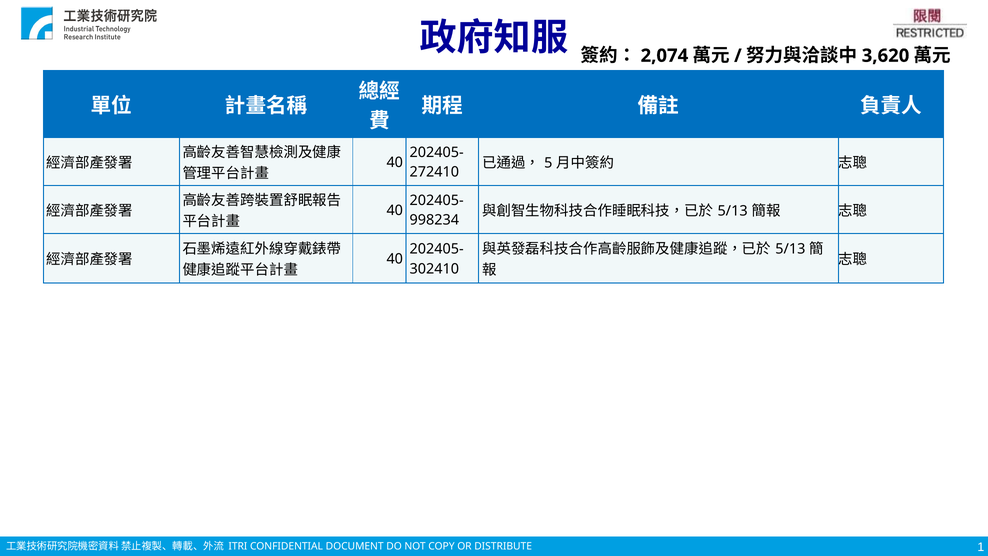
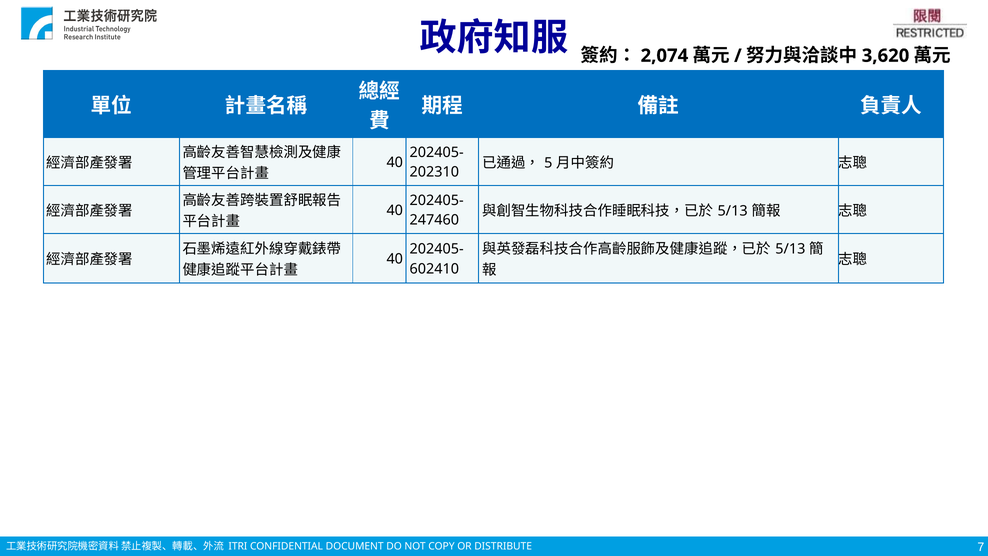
272410: 272410 -> 202310 (434, 172)
998234: 998234 -> 247460 (434, 220)
302410: 302410 -> 602410 (434, 269)
1: 1 -> 7 (981, 547)
